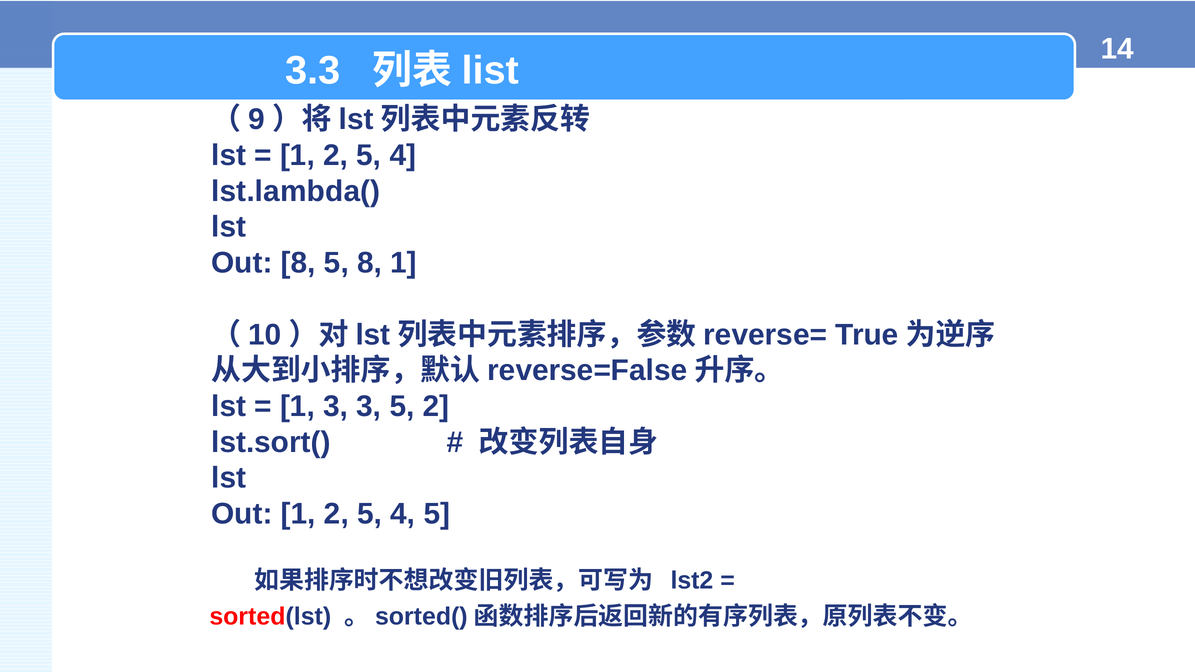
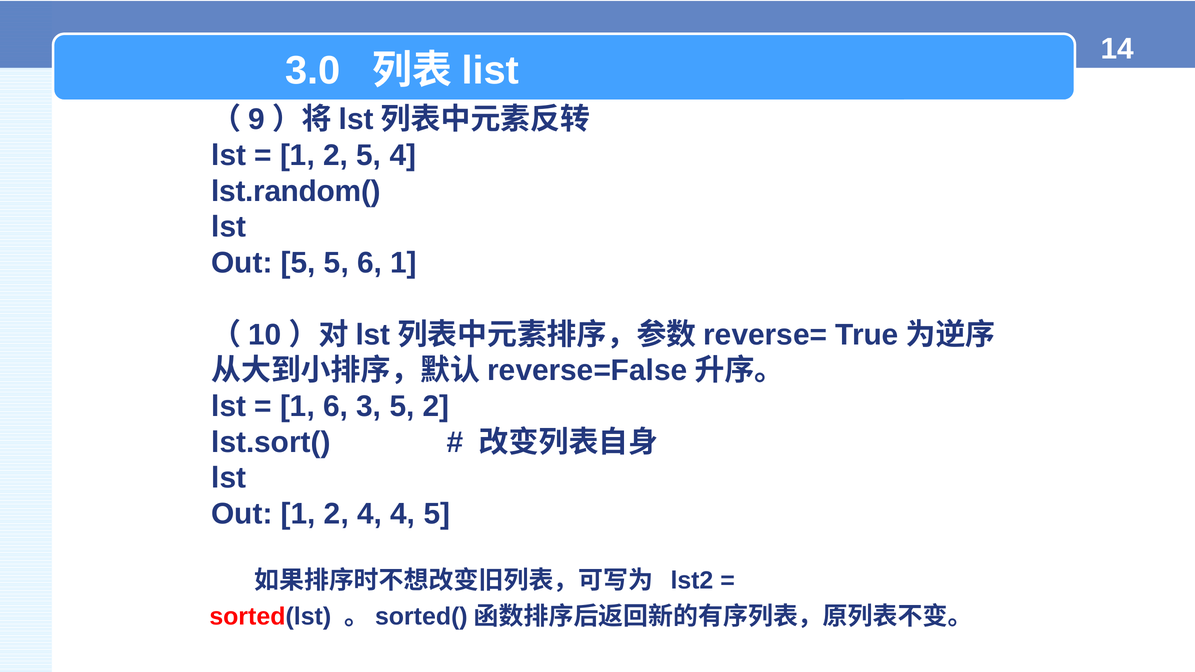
3.3: 3.3 -> 3.0 (313, 71)
lst.lambda(: lst.lambda( -> lst.random( (296, 191)
Out 8: 8 -> 5 (298, 263)
5 8: 8 -> 6 (370, 263)
1 3: 3 -> 6 (336, 406)
Out 1 2 5: 5 -> 4 (370, 514)
